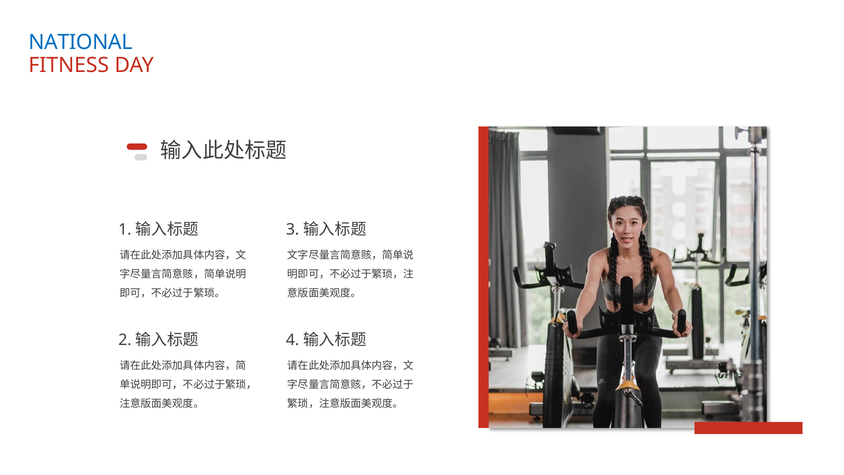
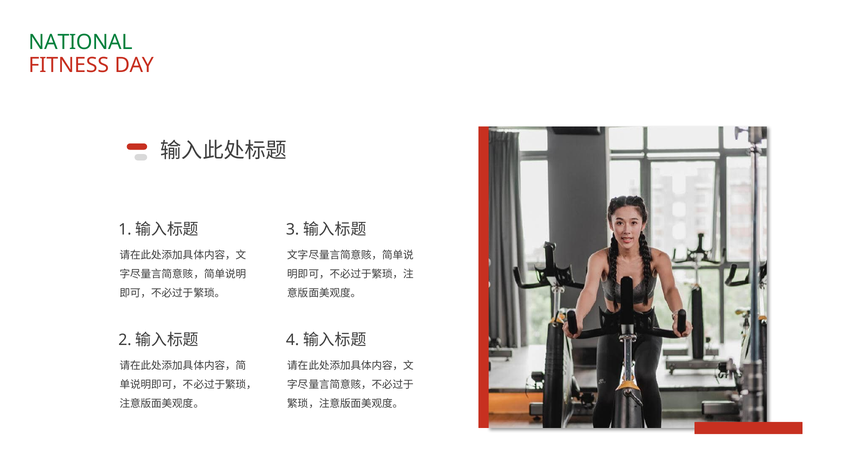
NATIONAL colour: blue -> green (80, 42)
